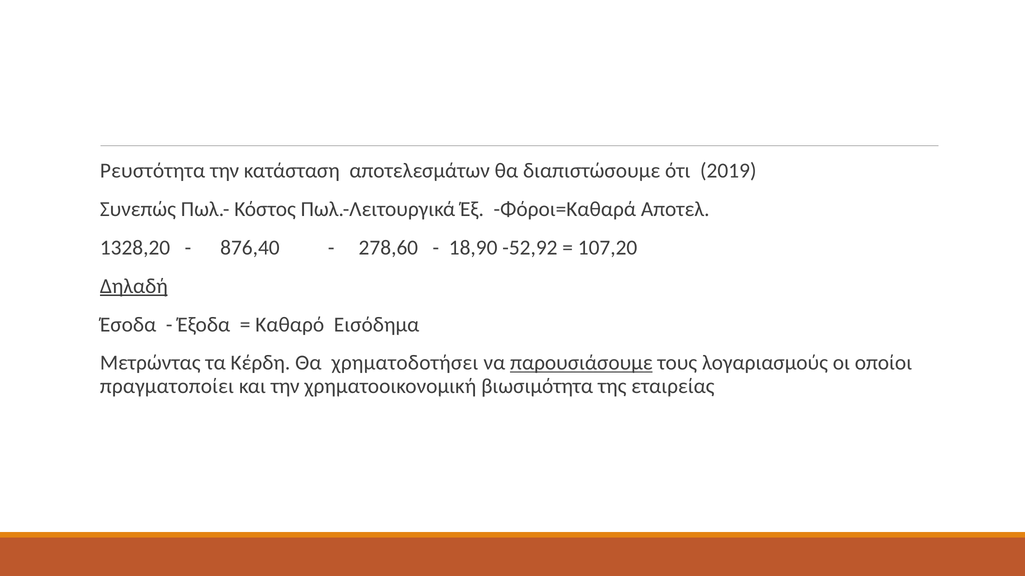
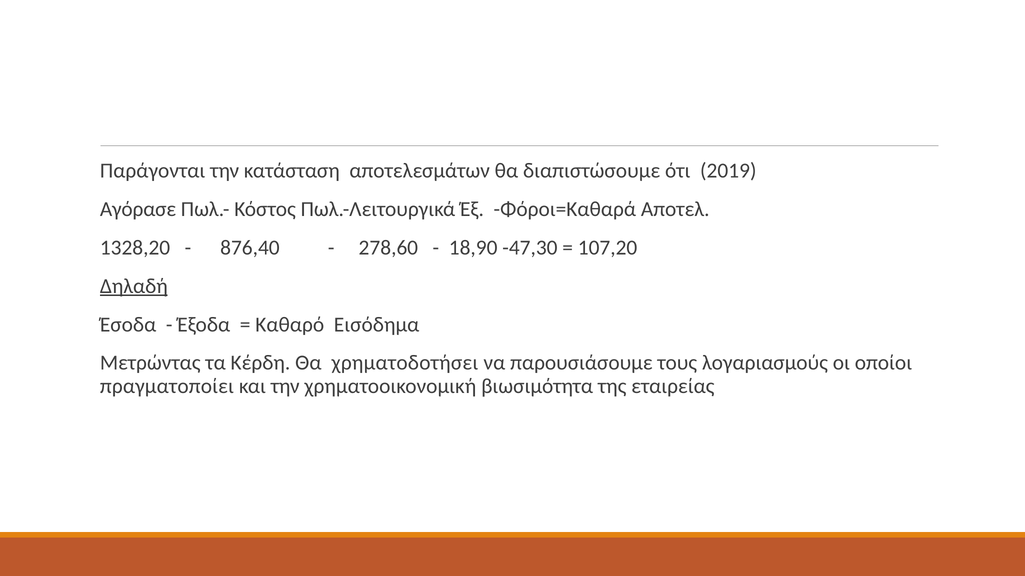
Ρευστότητα: Ρευστότητα -> Παράγονται (153, 171)
Συνεπώς: Συνεπώς -> Αγόρασε (138, 209)
-52,92: -52,92 -> -47,30 (530, 248)
παρουσιάσουμε underline: present -> none (581, 363)
